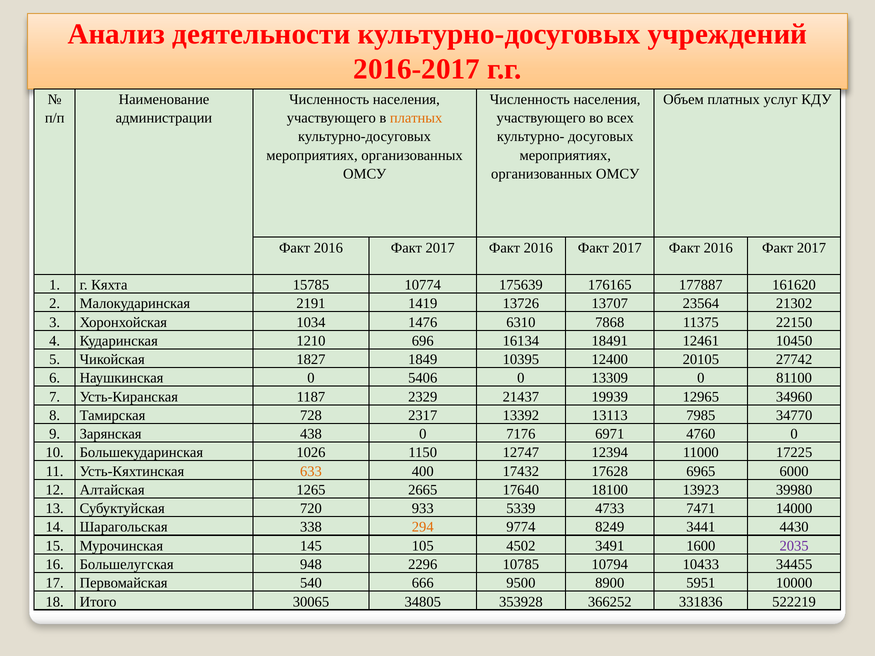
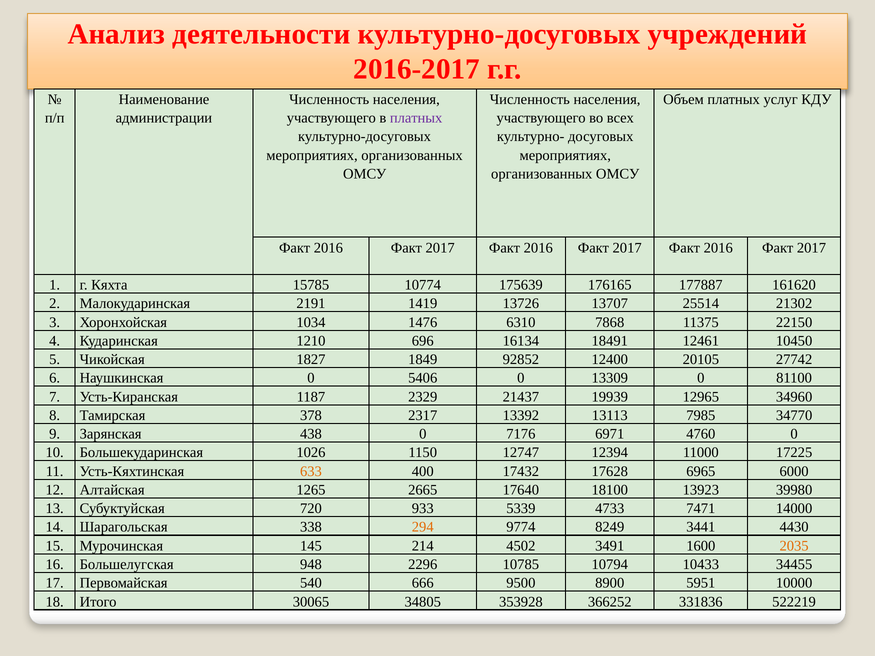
платных colour: orange -> purple (416, 118)
23564: 23564 -> 25514 (701, 304)
10395: 10395 -> 92852 (521, 360)
728: 728 -> 378 (311, 416)
105: 105 -> 214 (423, 546)
2035 colour: purple -> orange (794, 546)
